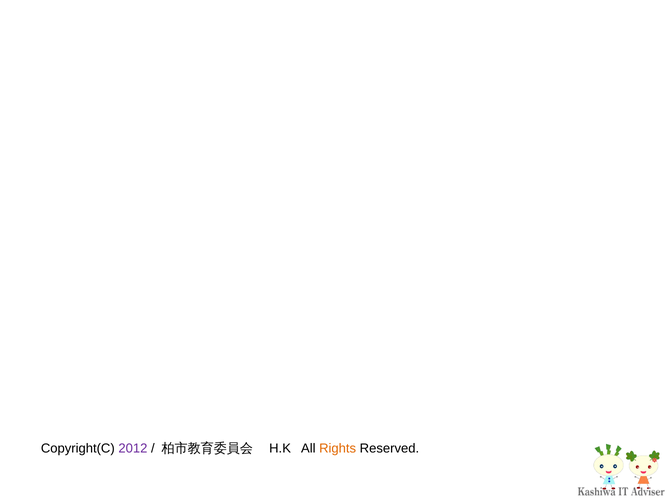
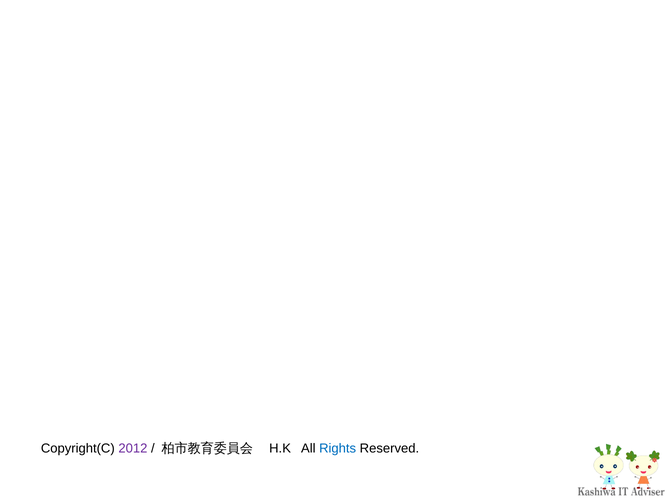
Rights colour: orange -> blue (338, 448)
